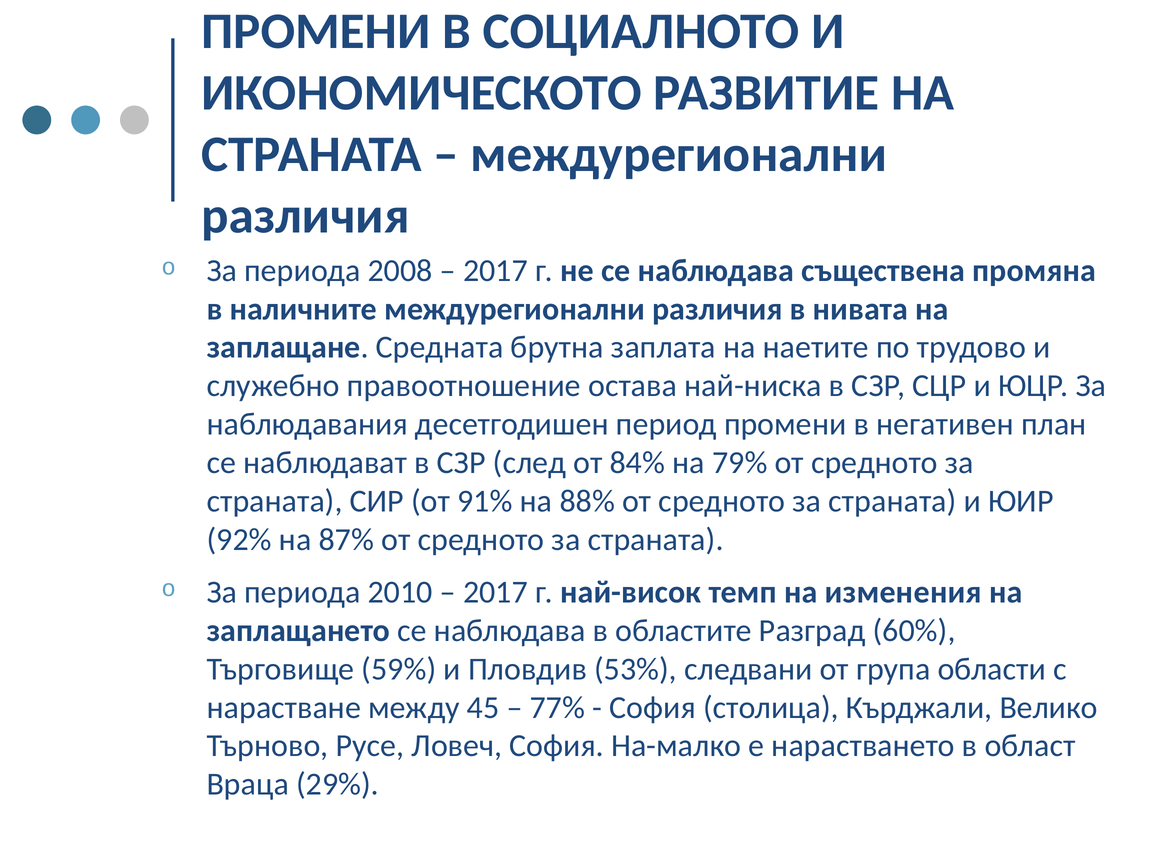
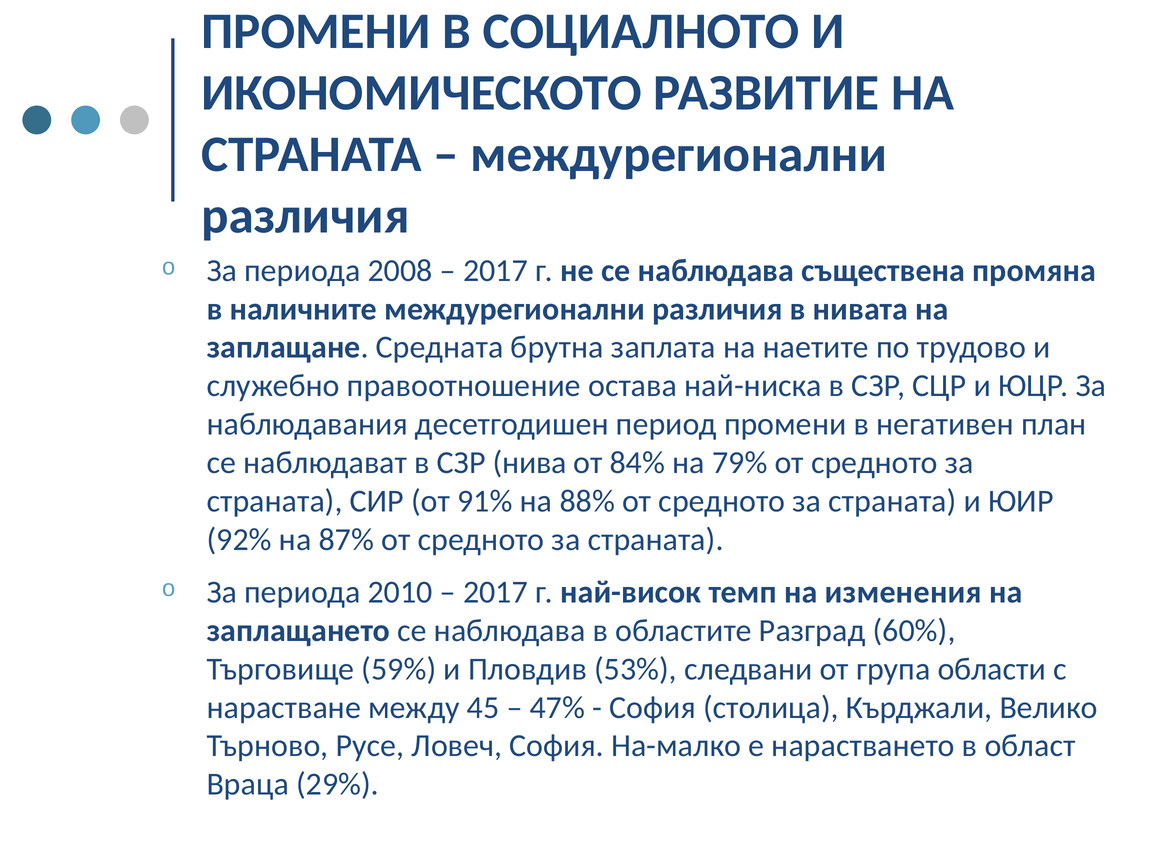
след: след -> нива (530, 463)
77%: 77% -> 47% (557, 707)
